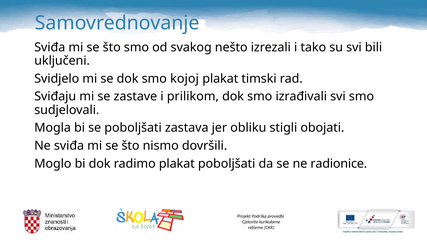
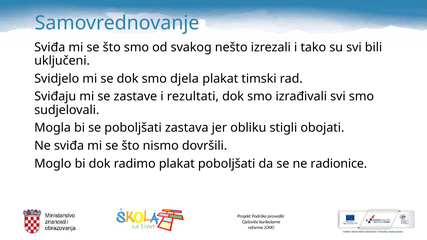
kojoj: kojoj -> djela (185, 79)
prilikom: prilikom -> rezultati (193, 97)
